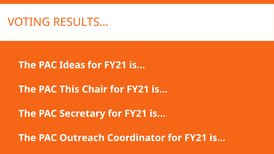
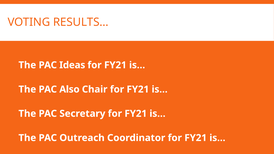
This: This -> Also (69, 89)
